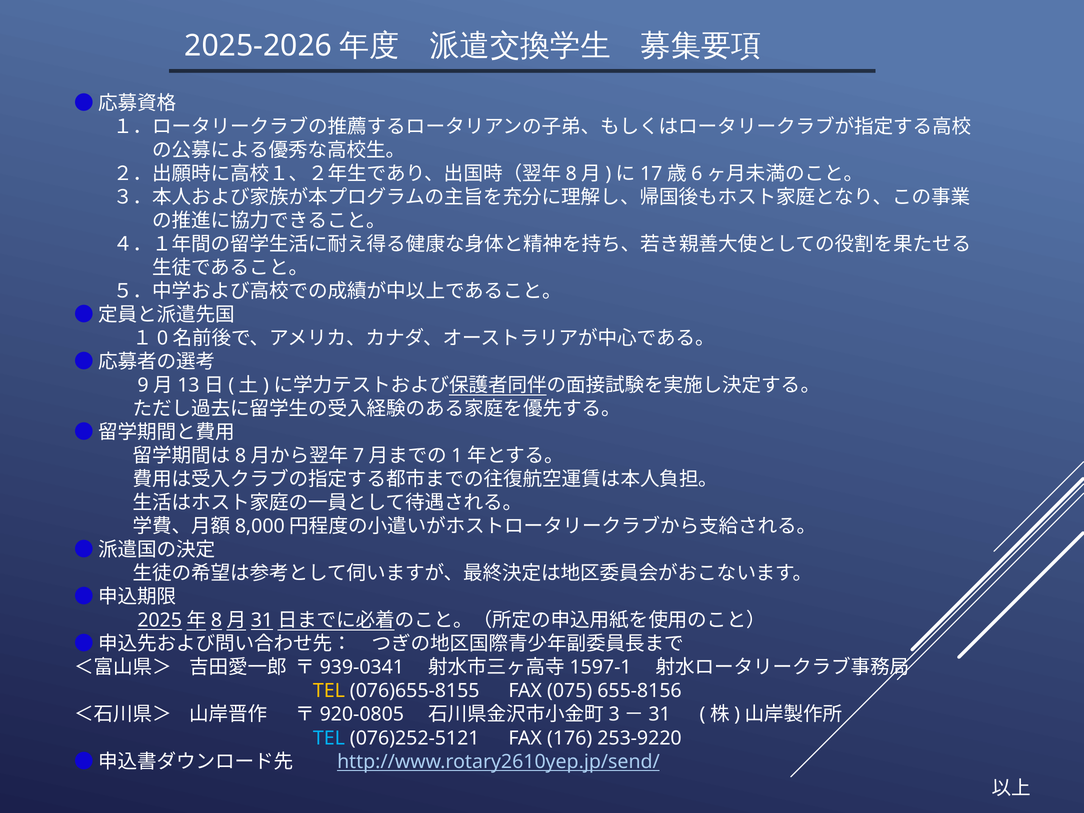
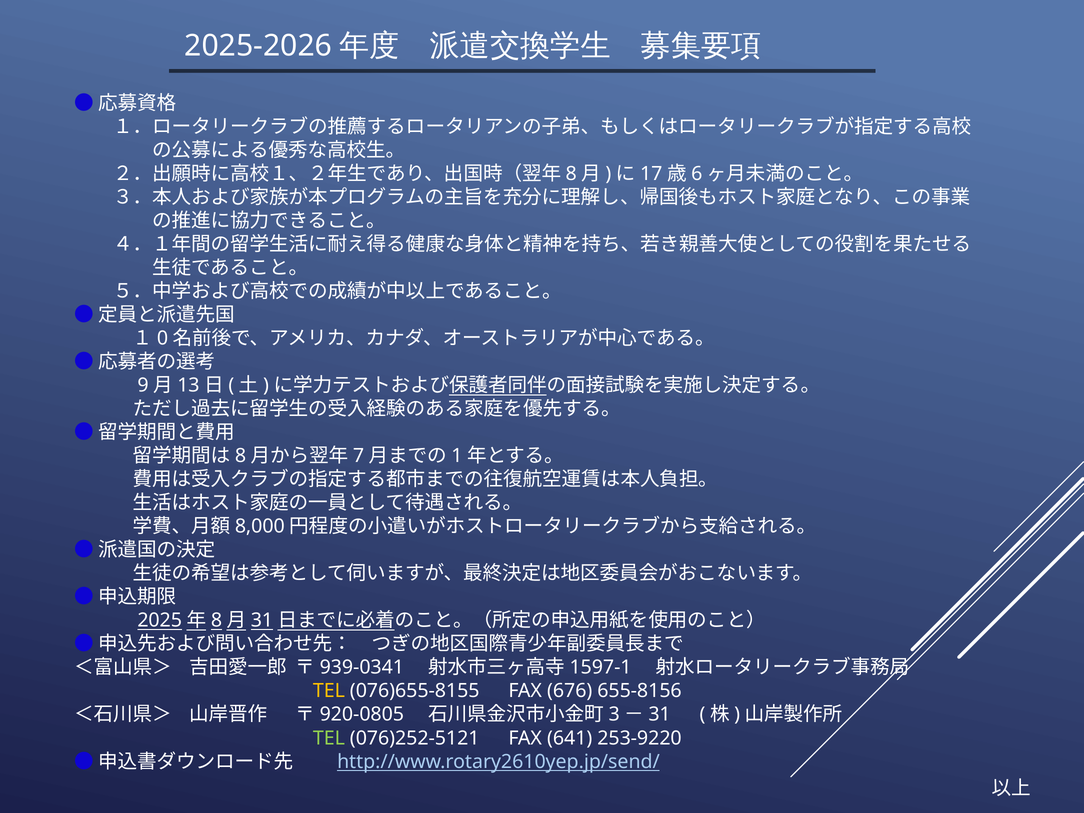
075: 075 -> 676 (570, 691)
TEL colour: light blue -> light green (329, 738)
176: 176 -> 641 (570, 738)
